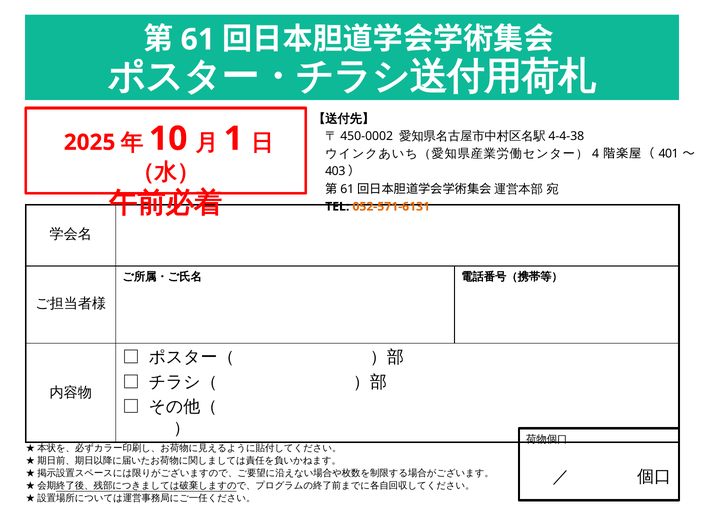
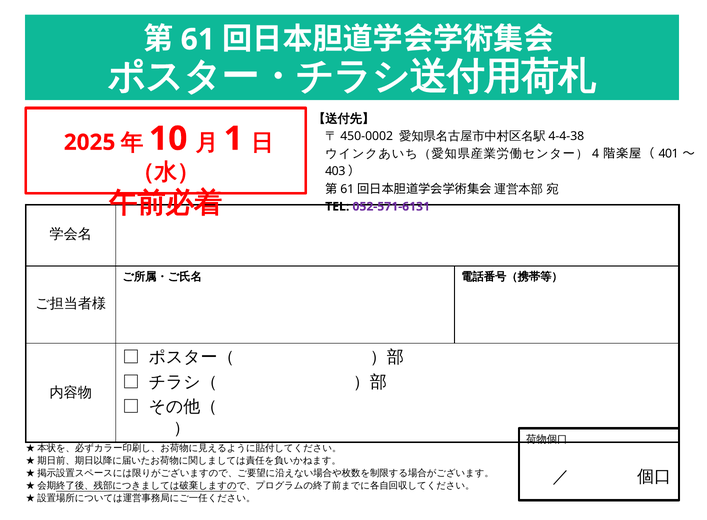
052-571-6131 colour: orange -> purple (391, 207)
